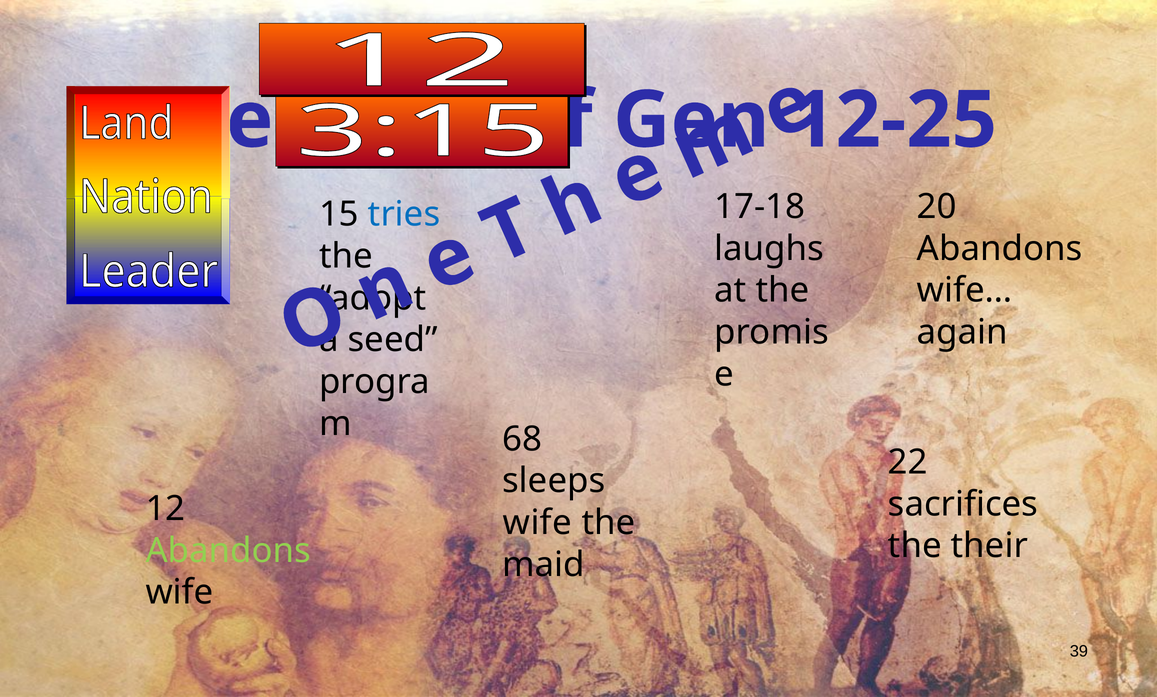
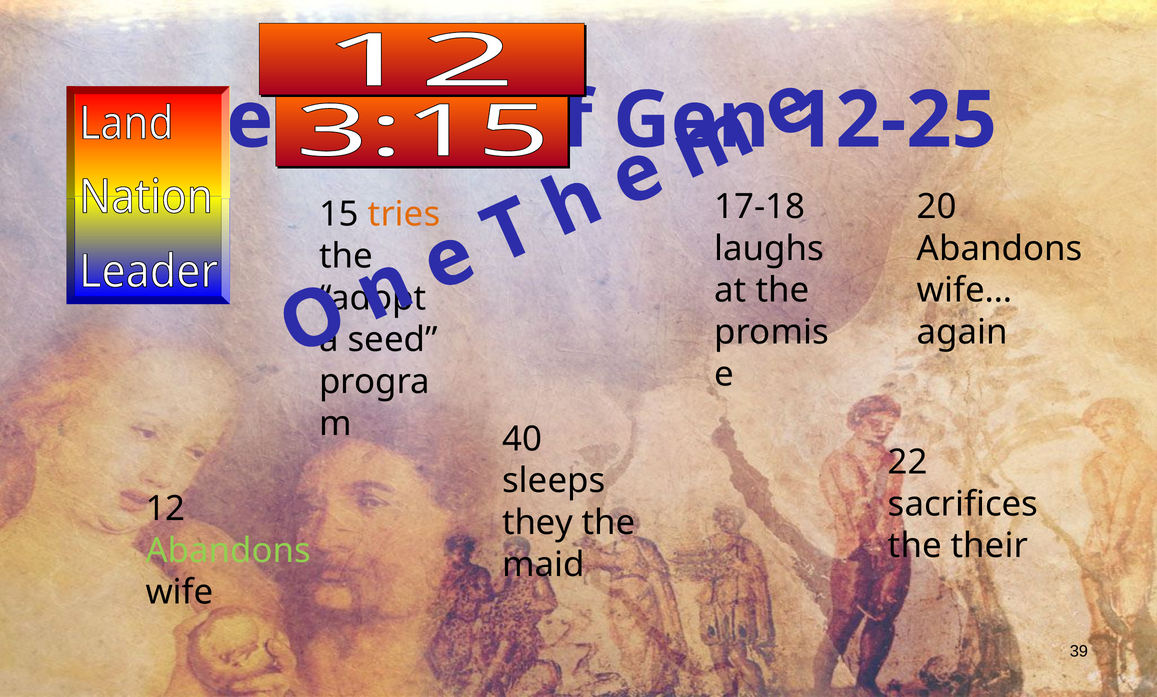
tries colour: blue -> orange (404, 214)
68: 68 -> 40 (522, 439)
wife: wife -> they (538, 523)
